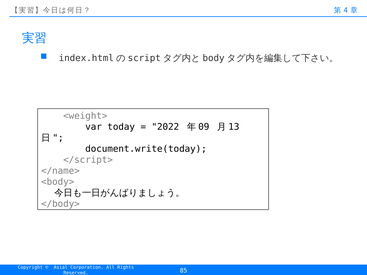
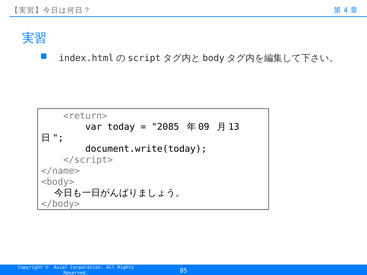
<weight>: <weight> -> <return> (85, 116)
2022: 2022 -> 2085 (165, 127)
